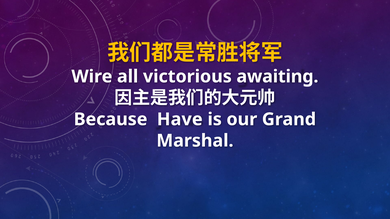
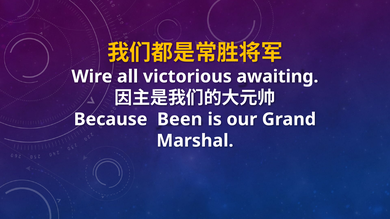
Have: Have -> Been (180, 120)
